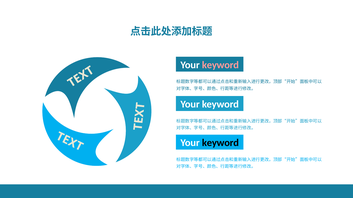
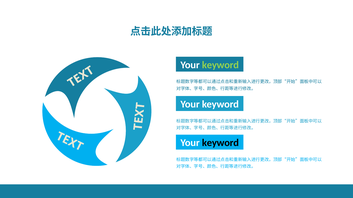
keyword colour: pink -> light green (220, 65)
